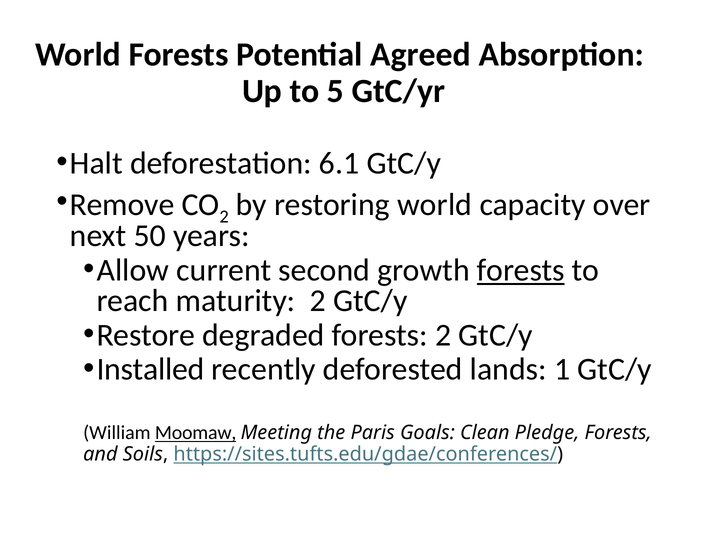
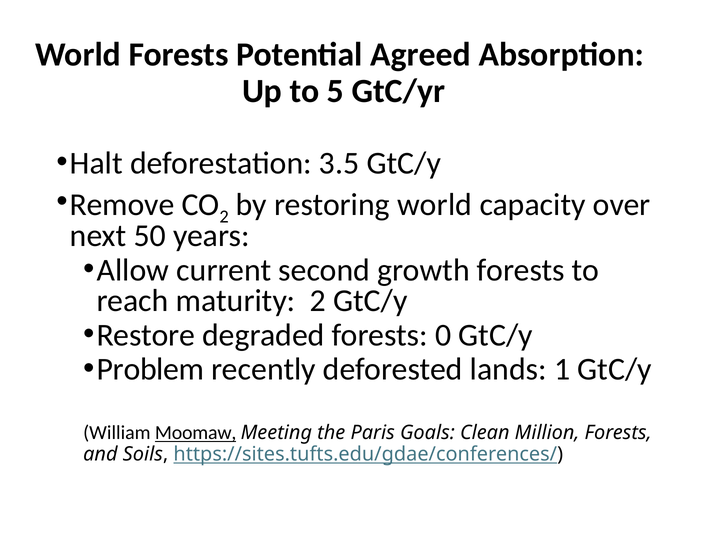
6.1: 6.1 -> 3.5 (339, 163)
forests underline: present -> none (521, 270)
forests 2: 2 -> 0 (443, 335)
Installed: Installed -> Problem (150, 369)
Pledge: Pledge -> Million (547, 433)
